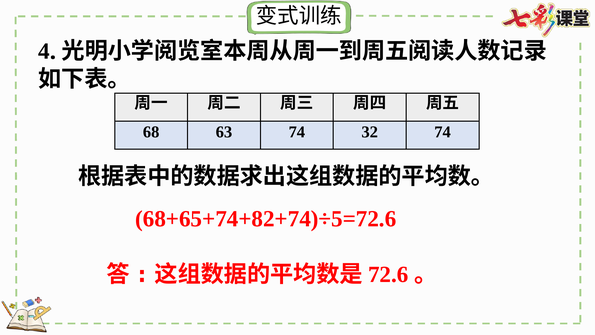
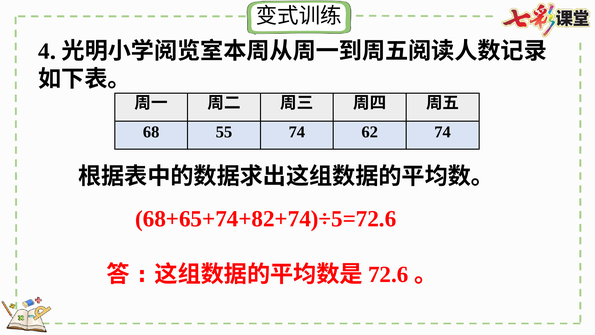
63: 63 -> 55 (224, 132)
32: 32 -> 62 (370, 132)
